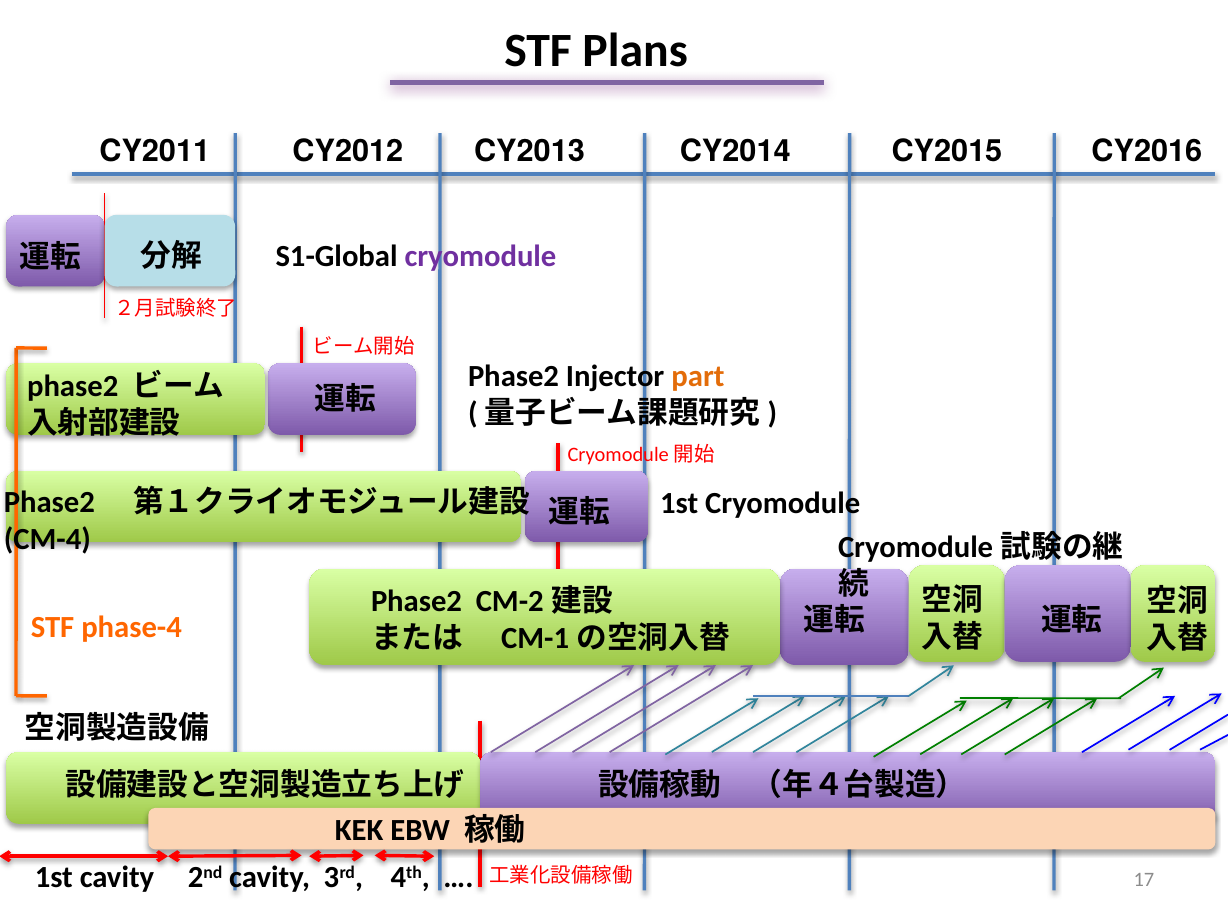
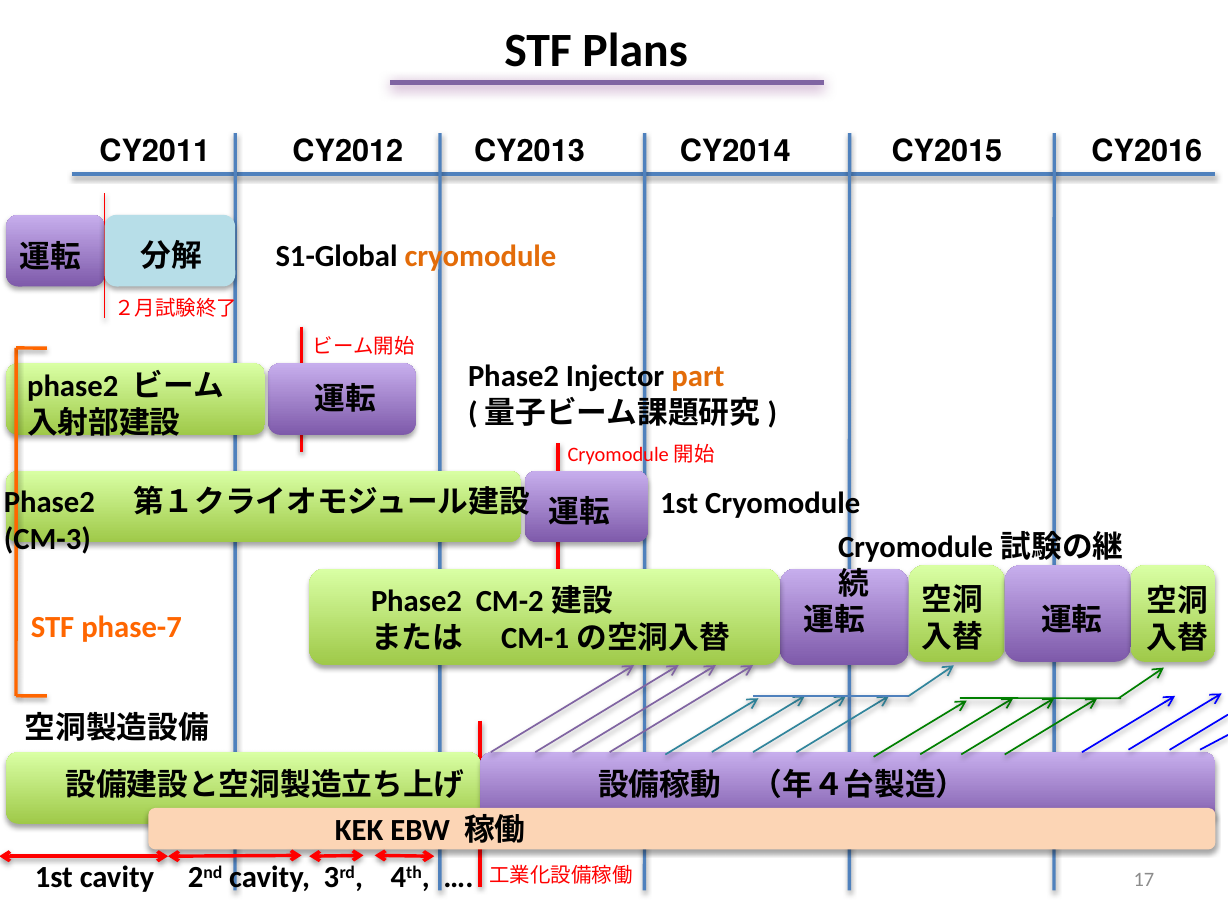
cryomodule colour: purple -> orange (480, 257)
CM-4: CM-4 -> CM-3 (47, 540)
phase-4: phase-4 -> phase-7 (132, 627)
